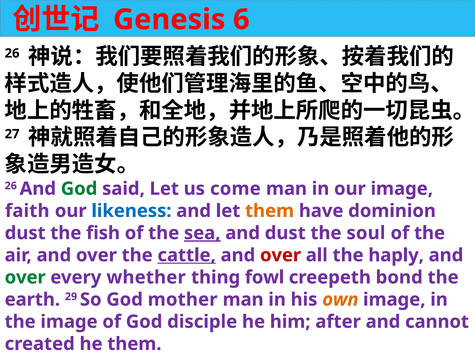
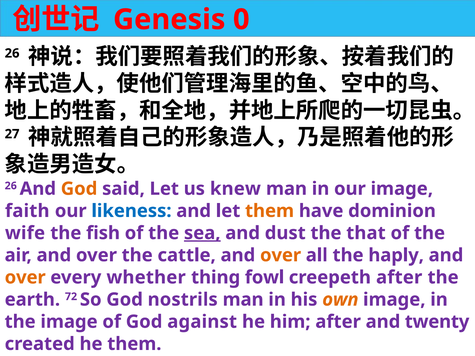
6: 6 -> 0 (241, 20)
God colour: green -> orange (79, 189)
come: come -> knew (235, 189)
dust: dust -> wife (25, 233)
soul: soul -> that (366, 233)
cattle underline: present -> none (187, 255)
over colour: red -> orange (281, 255)
over colour: green -> orange (25, 278)
creepeth bond: bond -> after (399, 278)
29: 29 -> 72 (71, 297)
mother: mother -> nostrils (183, 300)
disciple: disciple -> against (202, 322)
cannot: cannot -> twenty (437, 322)
